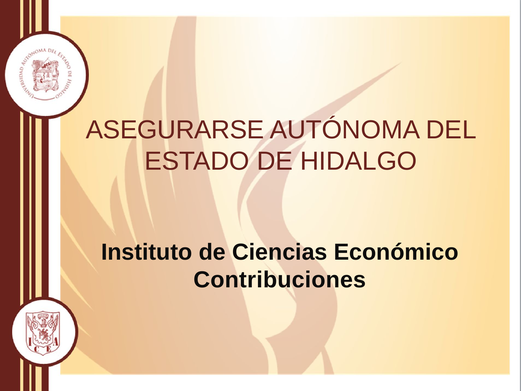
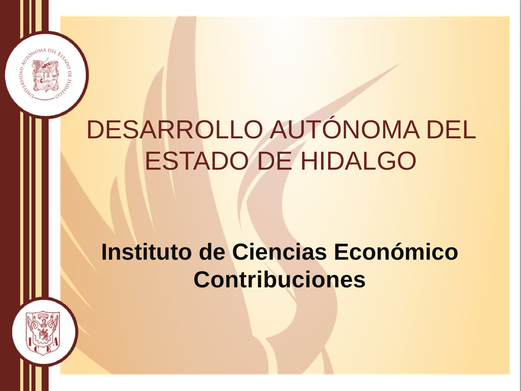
ASEGURARSE: ASEGURARSE -> DESARROLLO (175, 130)
